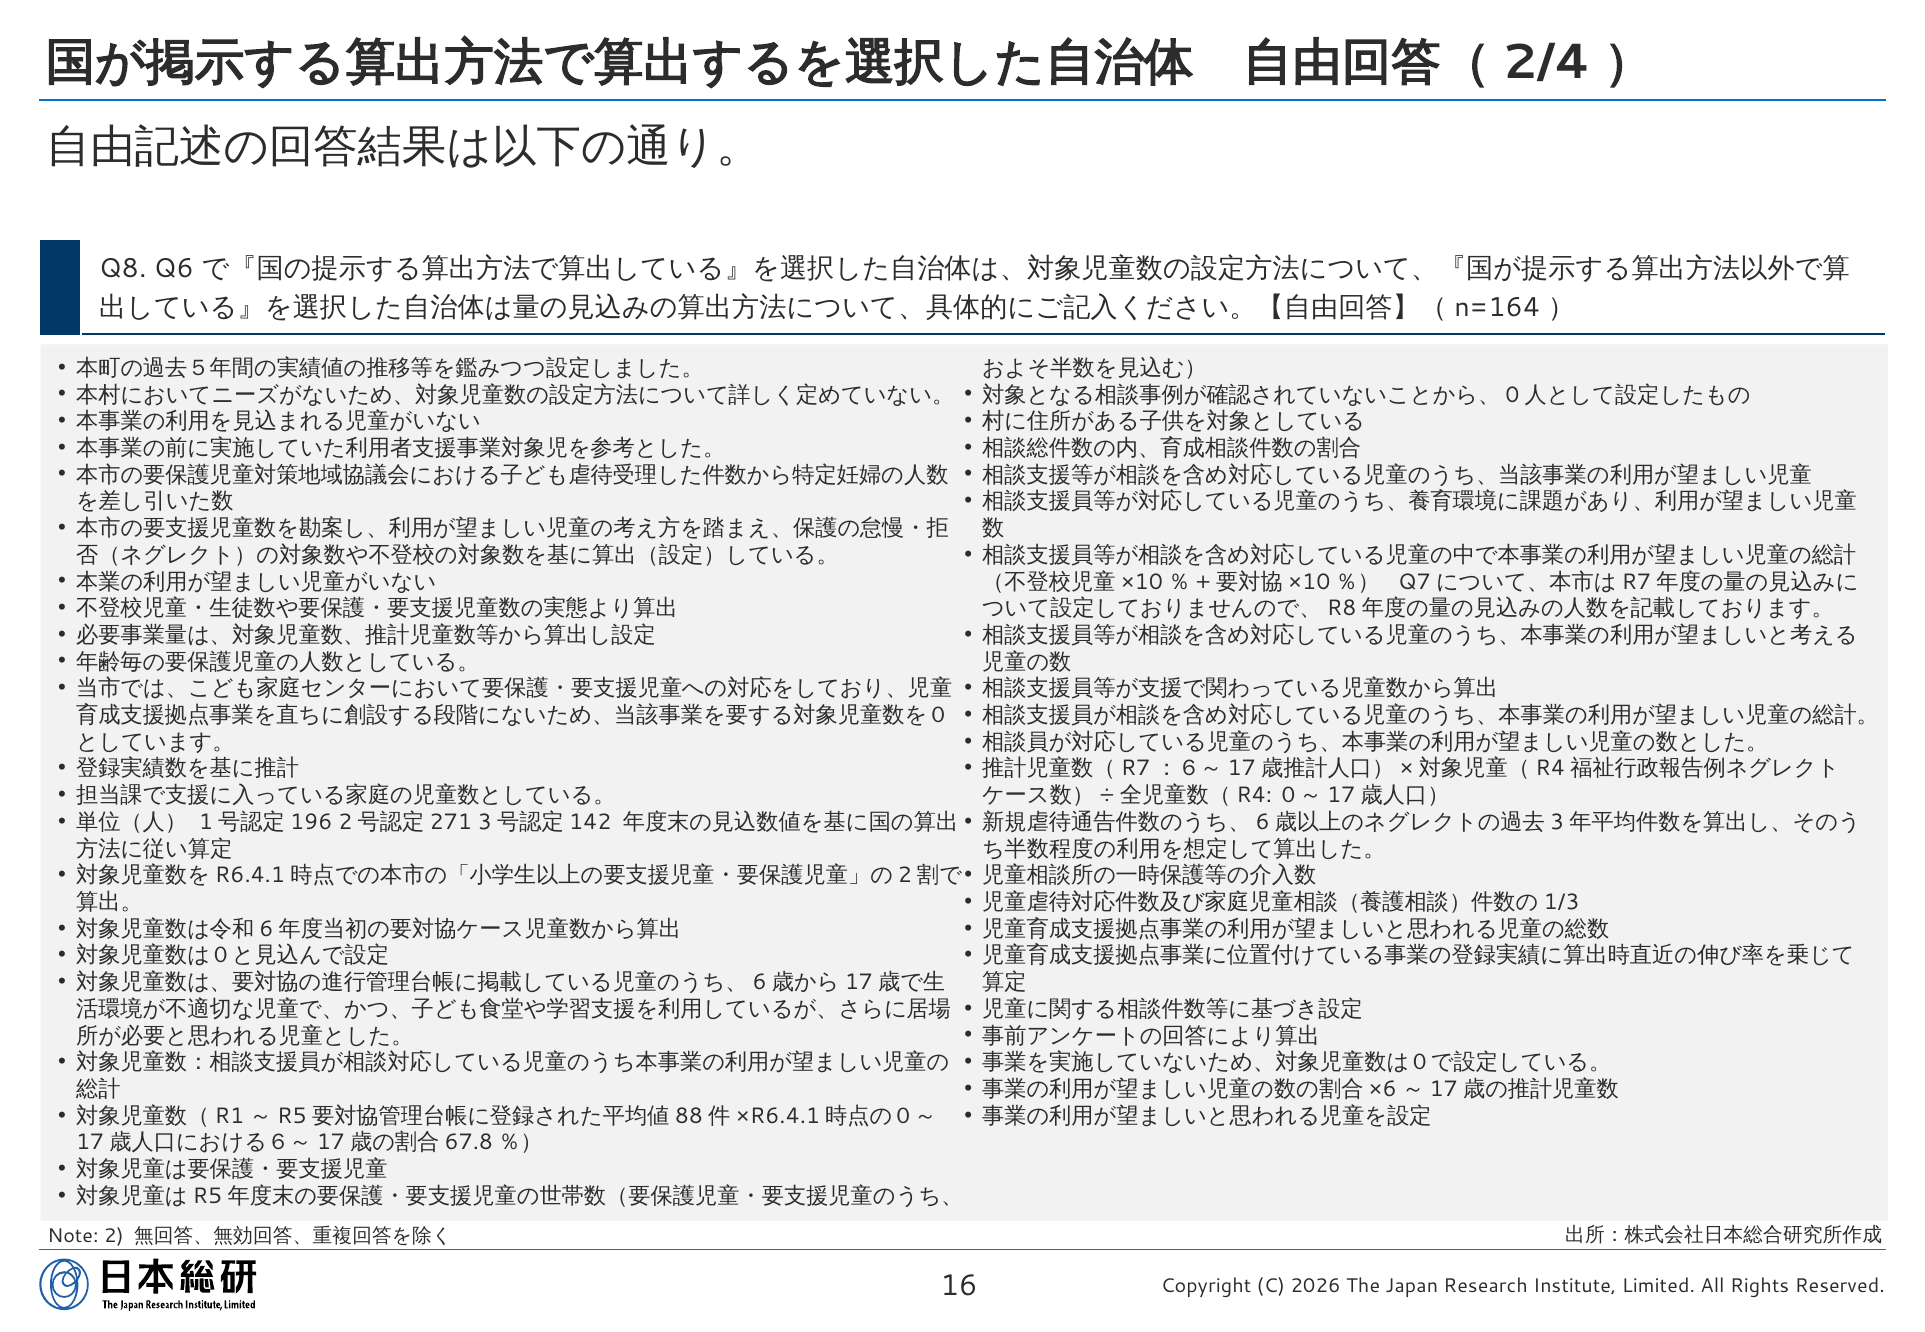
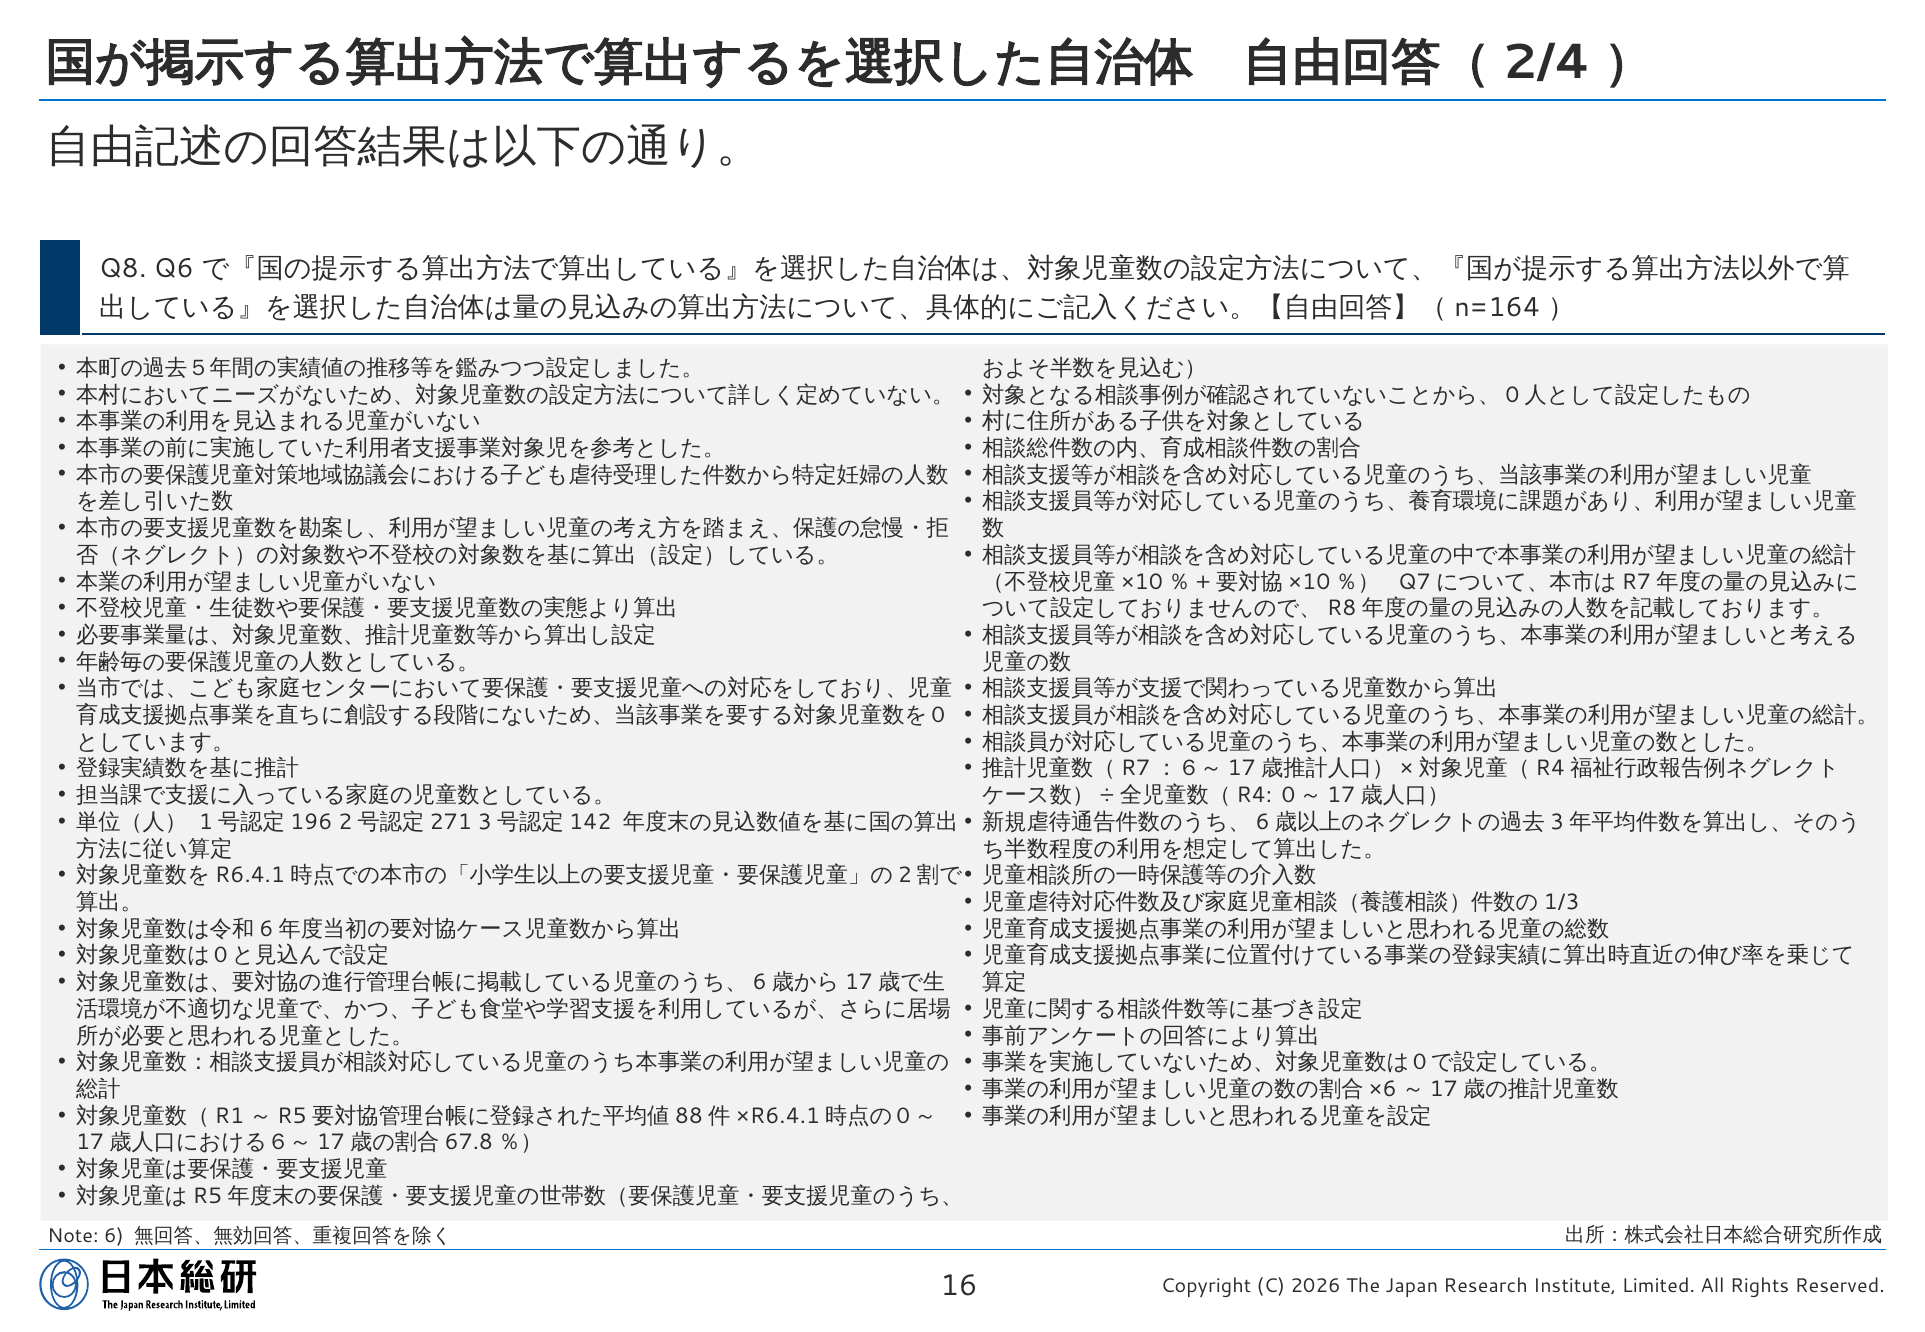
2: 2 -> 6 (114, 1237)
